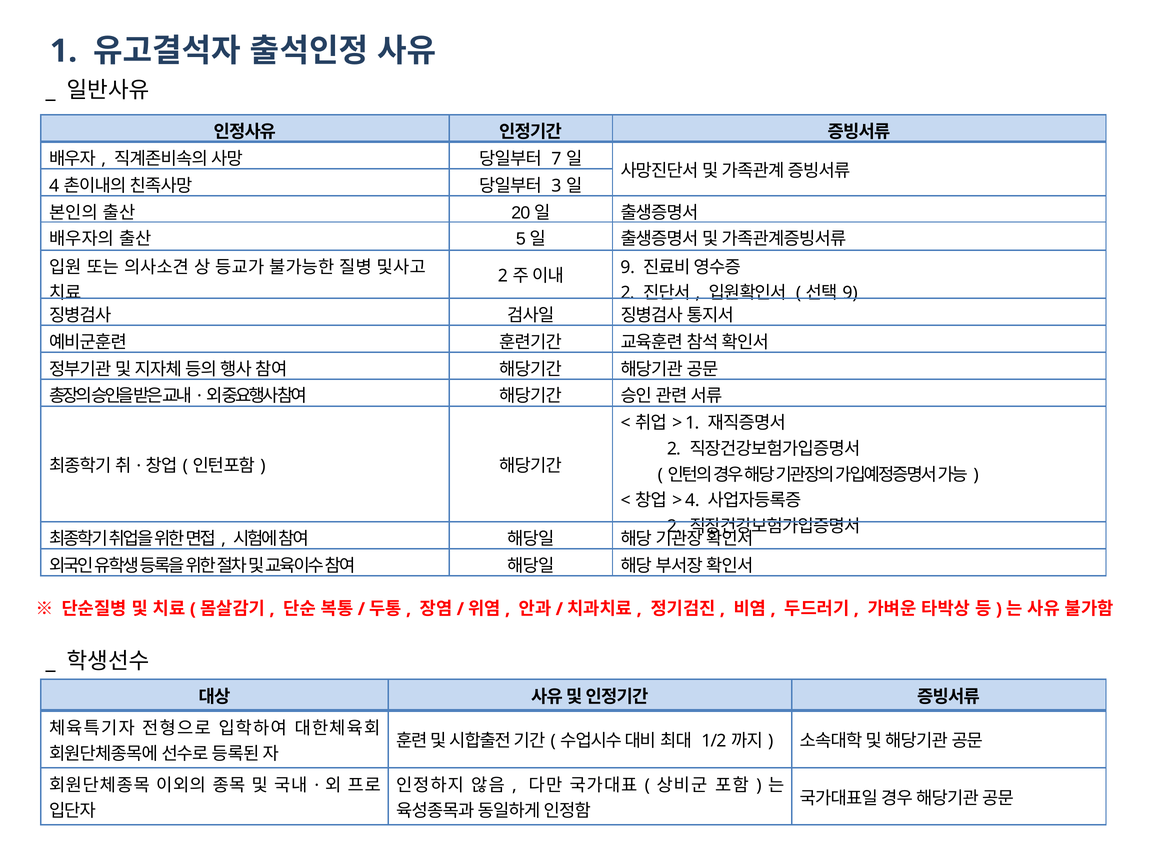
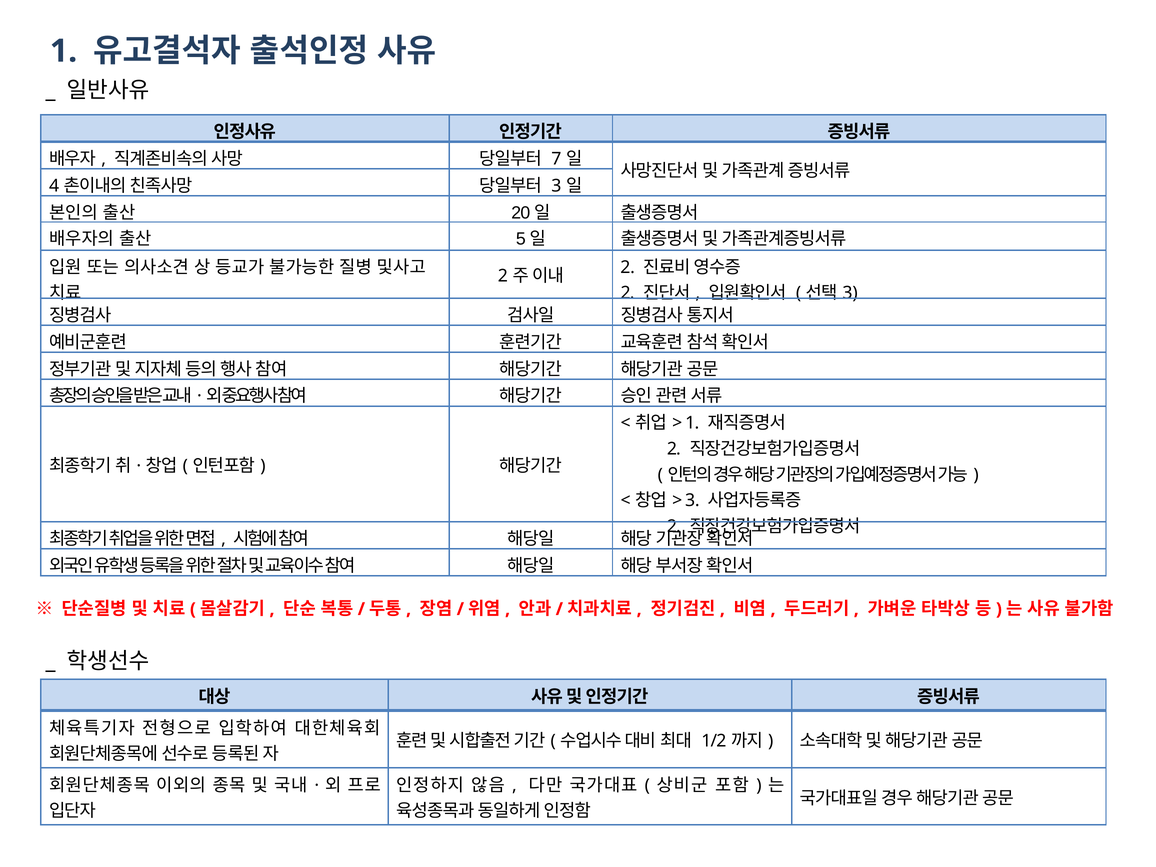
9: 9 -> 2 (628, 267)
9: 9 -> 3 (850, 293)
4: 4 -> 3 (692, 500)
